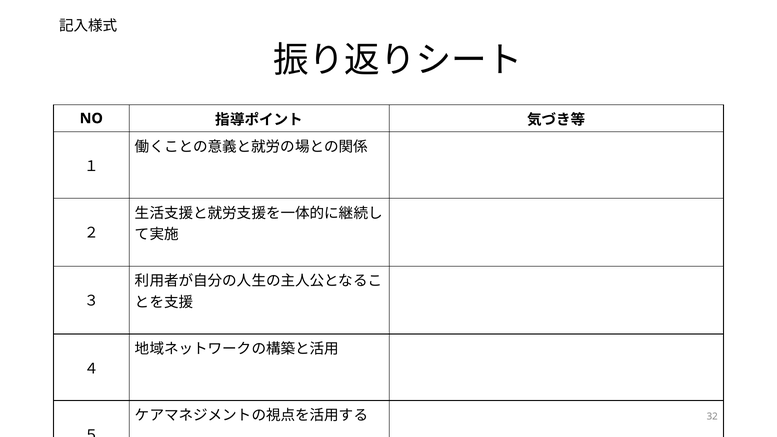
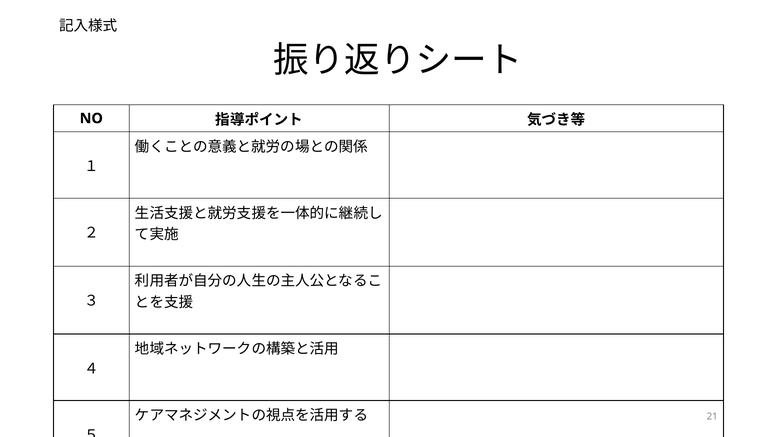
32: 32 -> 21 (712, 417)
